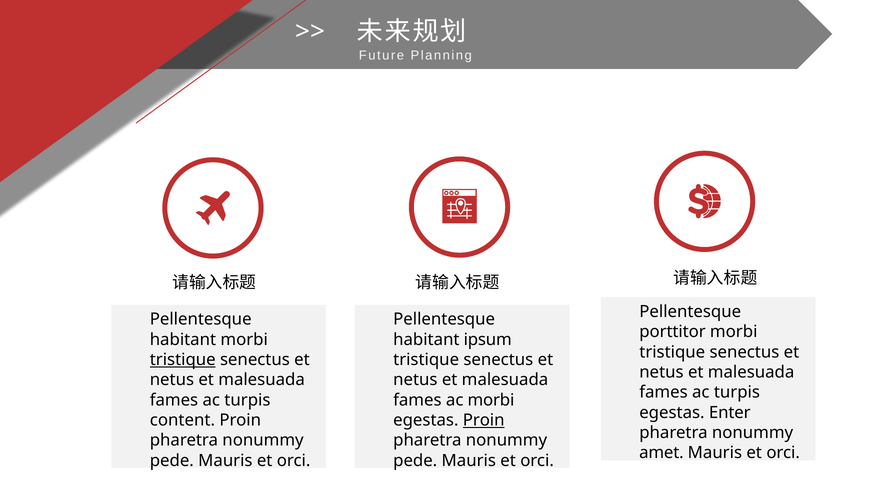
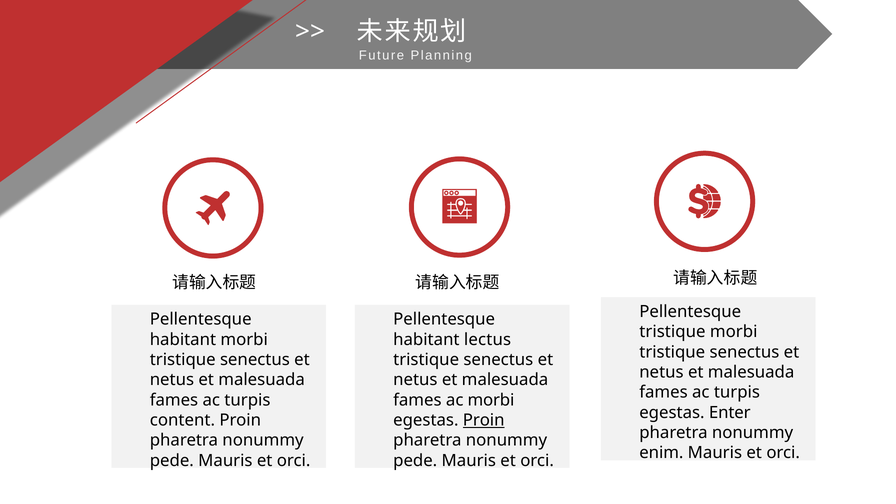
porttitor: porttitor -> tristique (672, 332)
ipsum: ipsum -> lectus (488, 340)
tristique underline: present -> none (183, 360)
amet: amet -> enim (661, 453)
